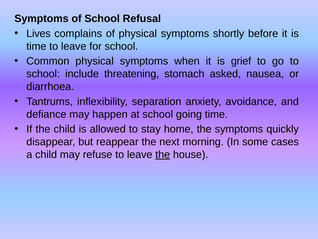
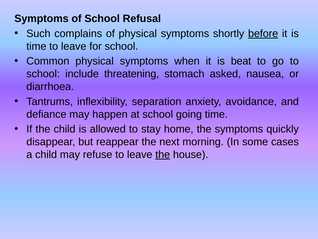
Lives: Lives -> Such (38, 33)
before underline: none -> present (263, 33)
grief: grief -> beat (241, 61)
